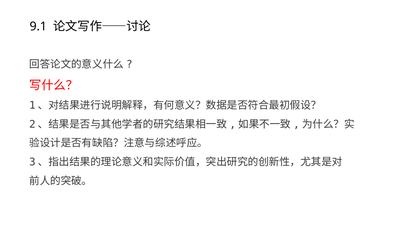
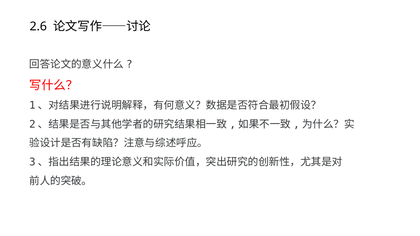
9.1: 9.1 -> 2.6 (38, 26)
